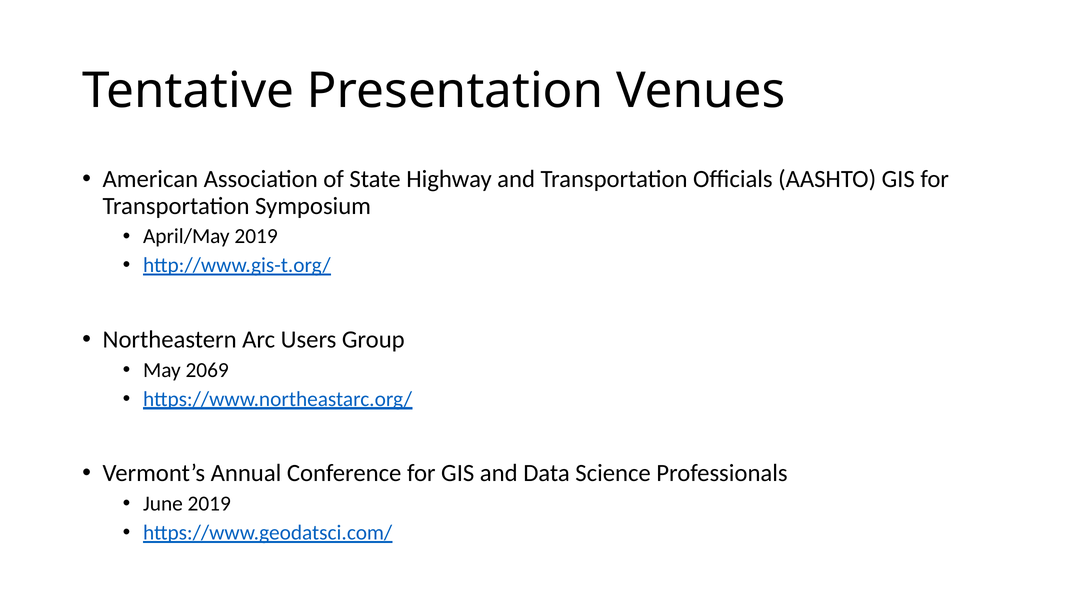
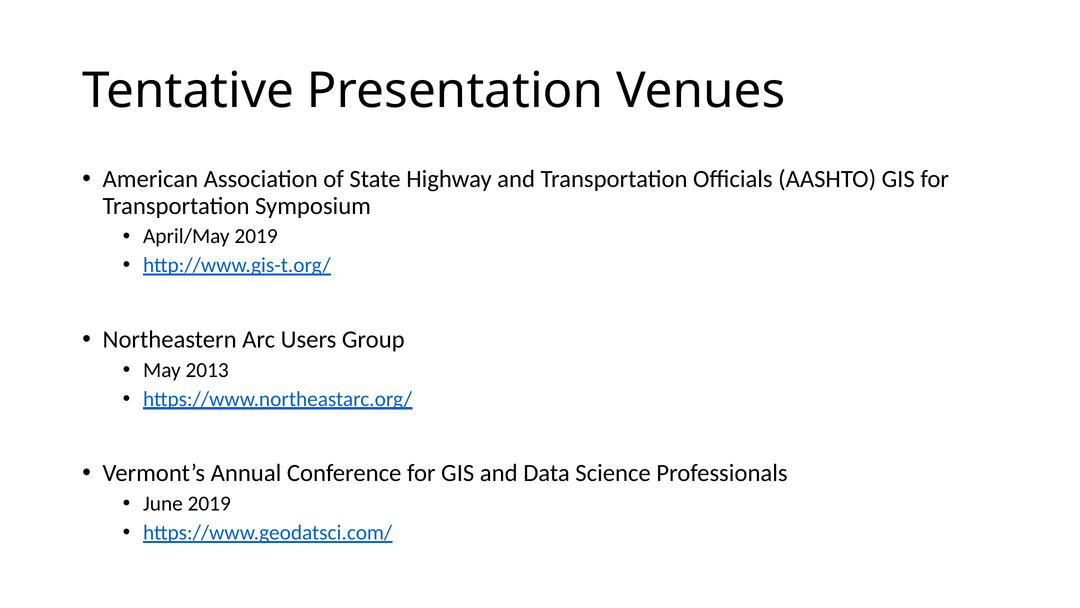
2069: 2069 -> 2013 (207, 370)
